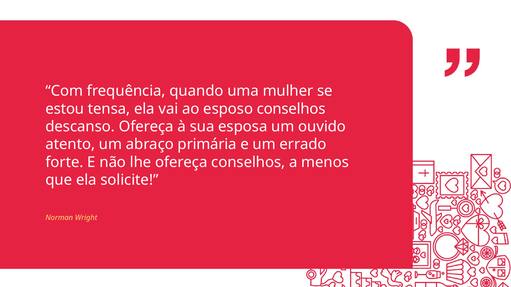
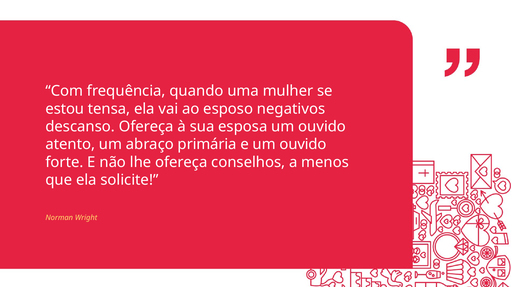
esposo conselhos: conselhos -> negativos (291, 109)
e um errado: errado -> ouvido (303, 145)
